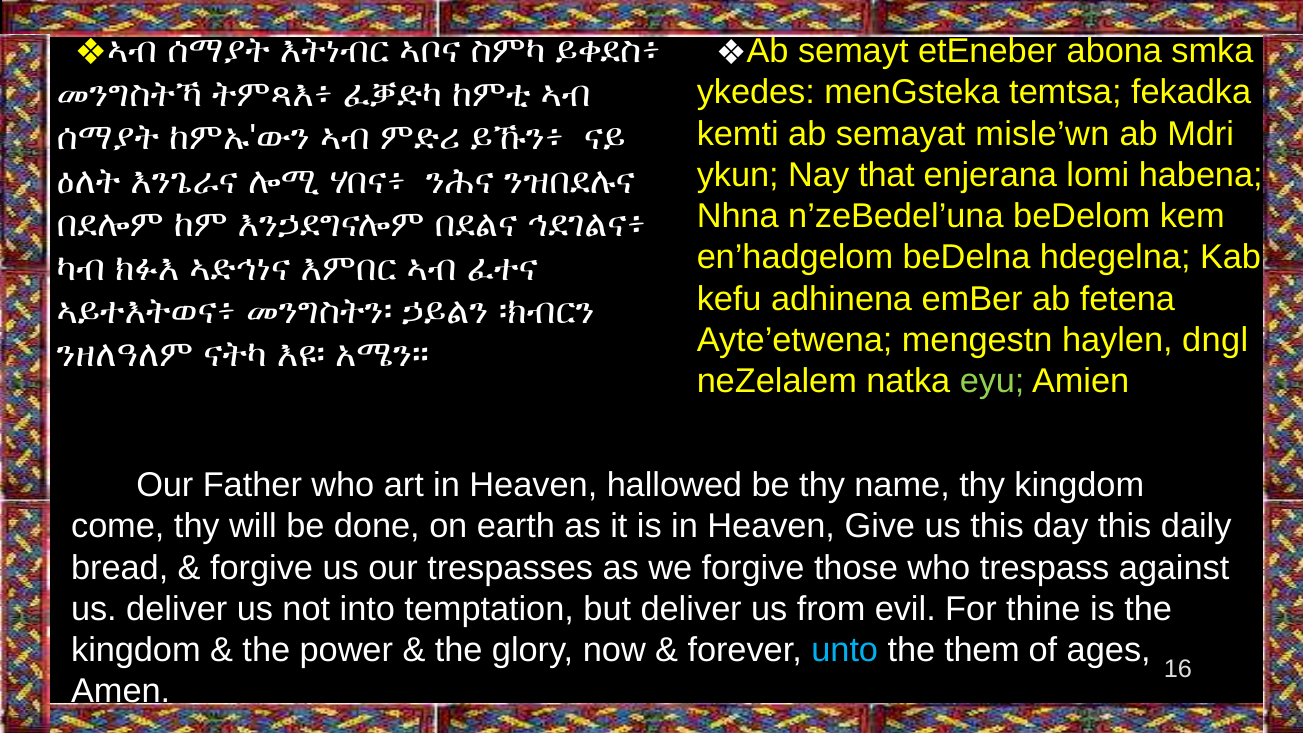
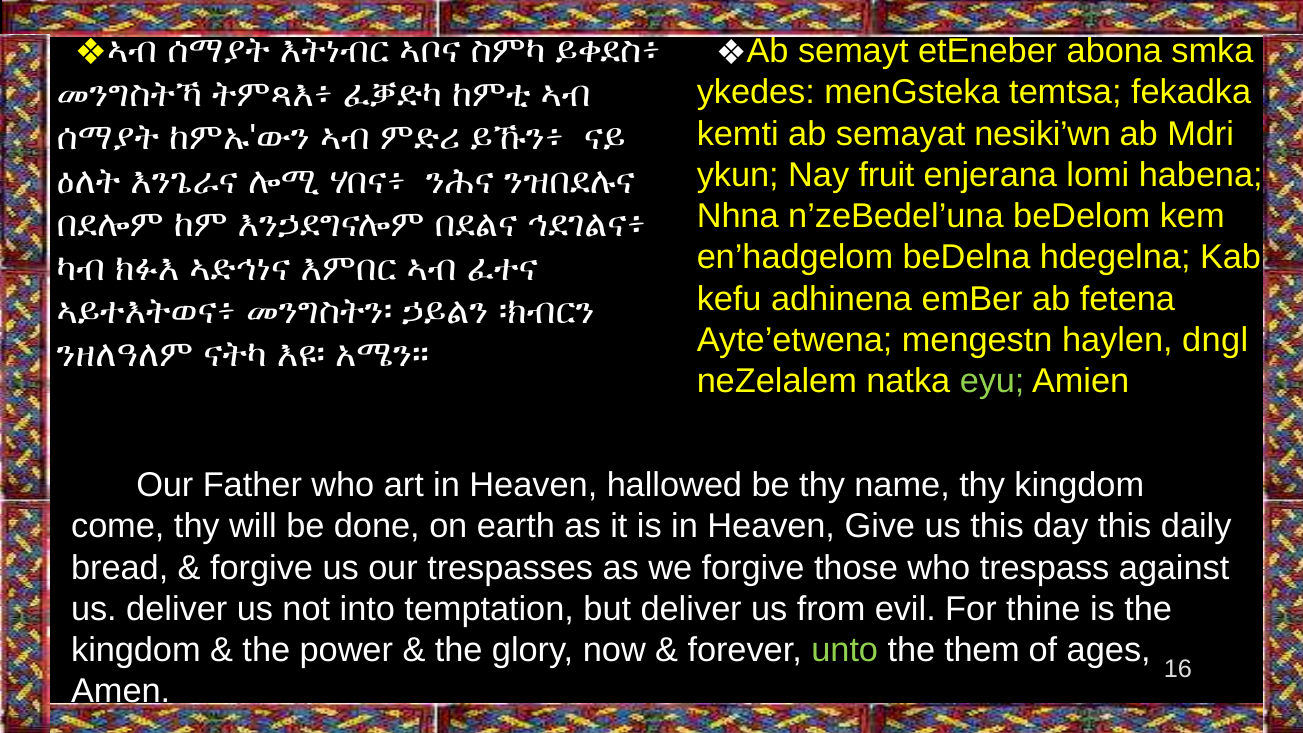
misle’wn: misle’wn -> nesiki’wn (1043, 134)
that: that -> fruit (887, 175)
unto colour: light blue -> light green (845, 650)
